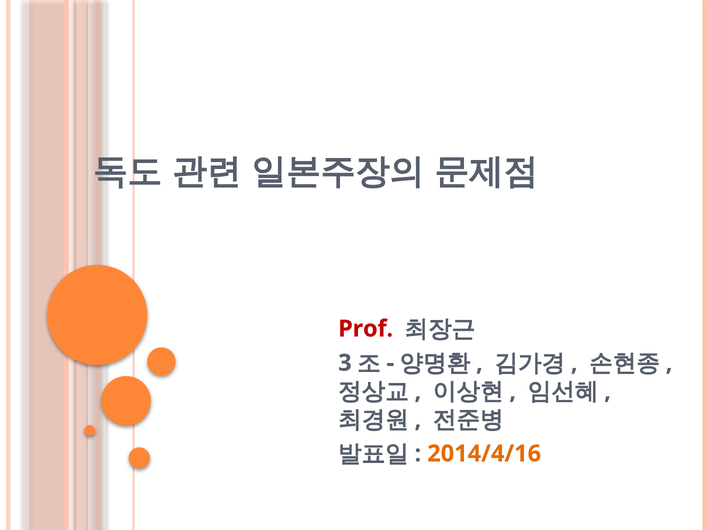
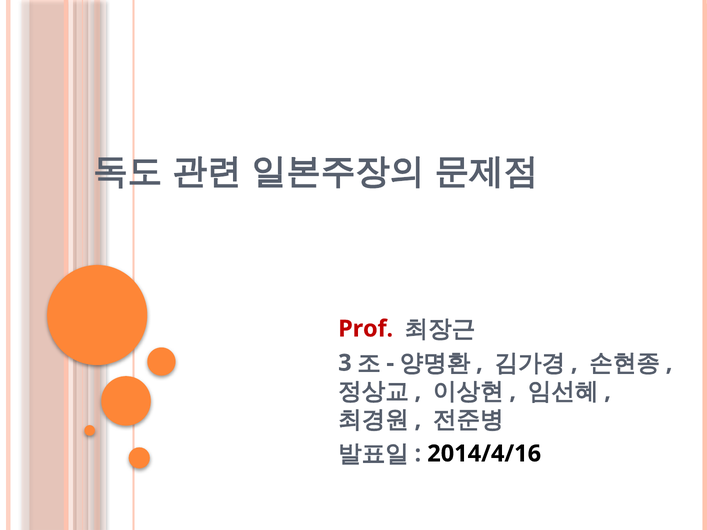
2014/4/16 colour: orange -> black (484, 454)
